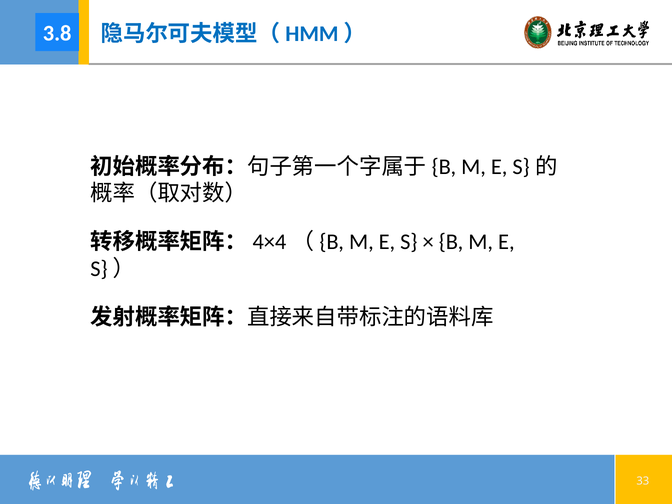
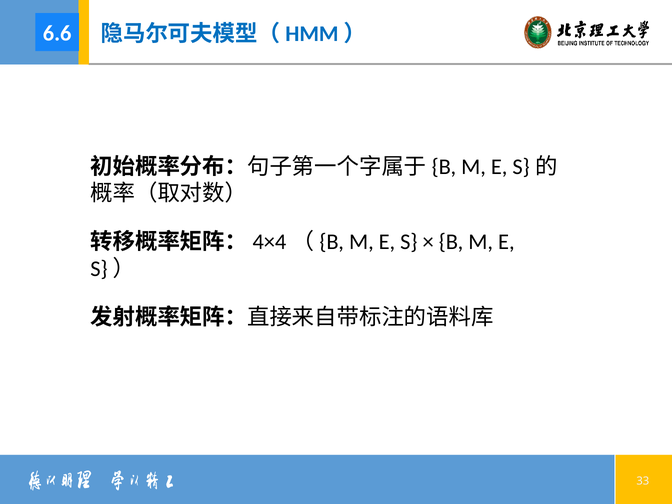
3.8: 3.8 -> 6.6 (57, 34)
